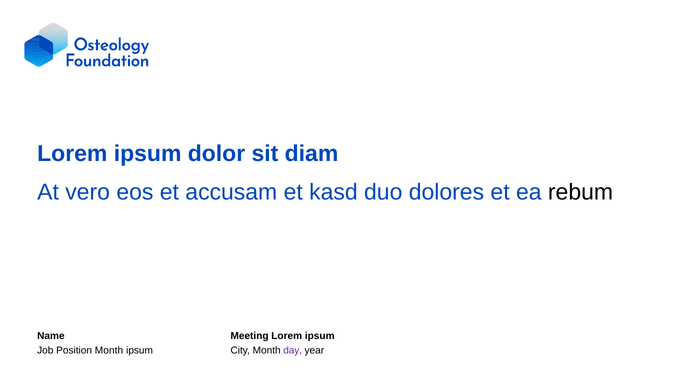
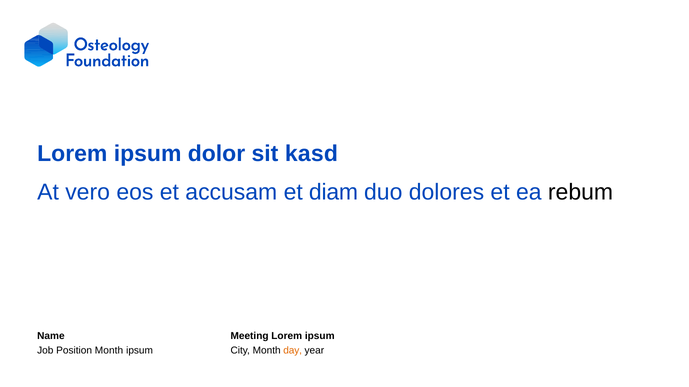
diam: diam -> kasd (311, 154)
kasd: kasd -> diam (334, 192)
day colour: purple -> orange (293, 351)
